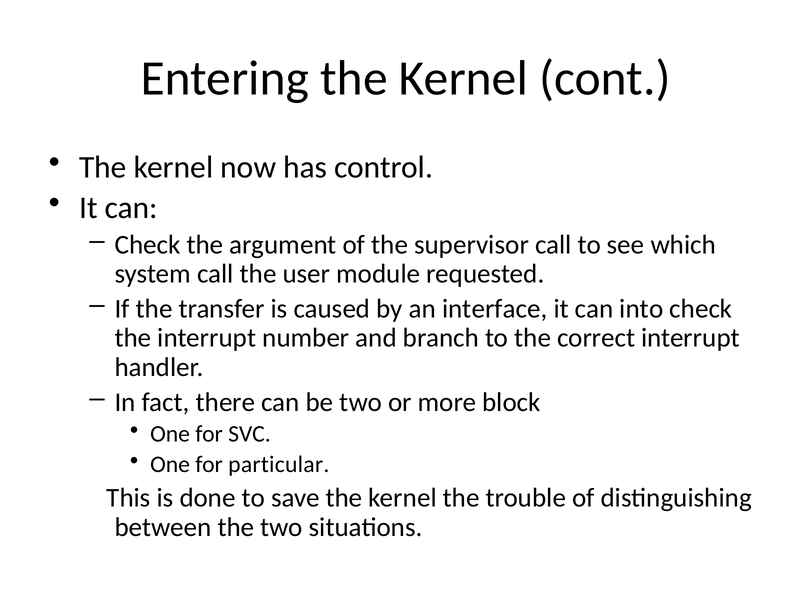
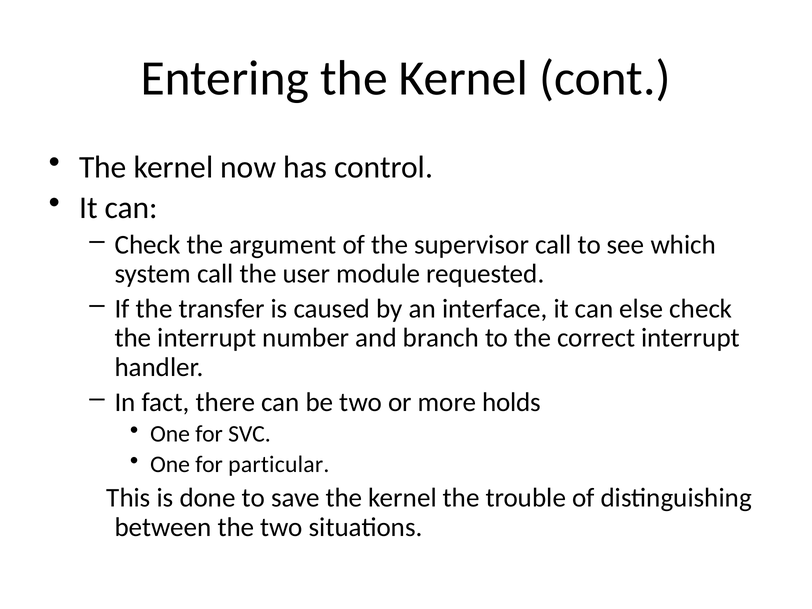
into: into -> else (641, 309)
block: block -> holds (511, 402)
